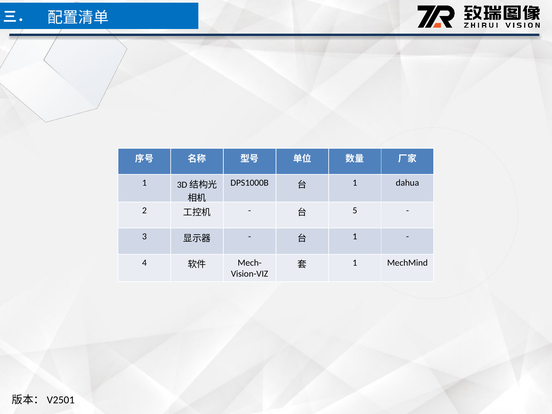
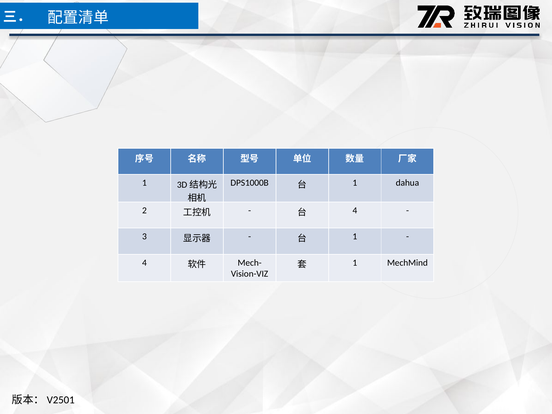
5: 5 -> 4 (355, 210)
